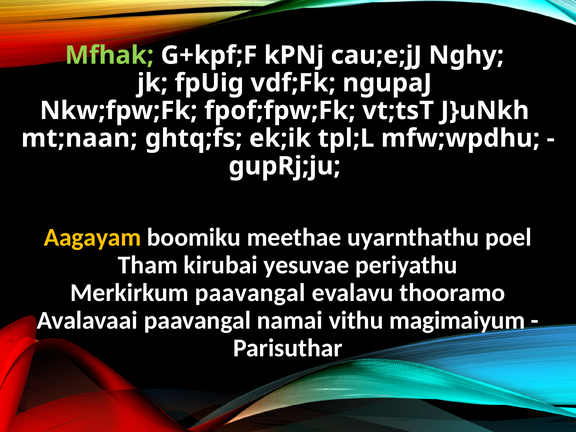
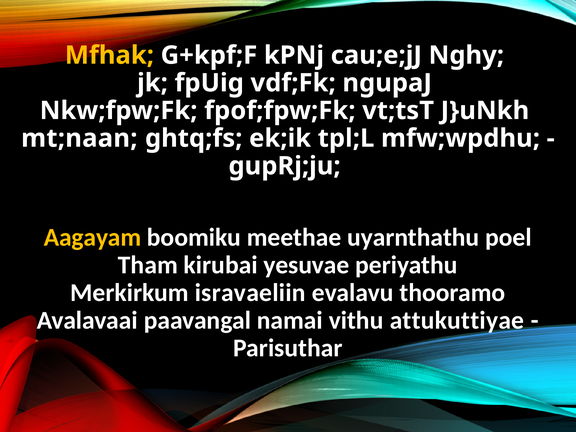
Mfhak colour: light green -> yellow (109, 55)
Merkirkum paavangal: paavangal -> isravaeliin (250, 293)
magimaiyum: magimaiyum -> attukuttiyae (457, 320)
